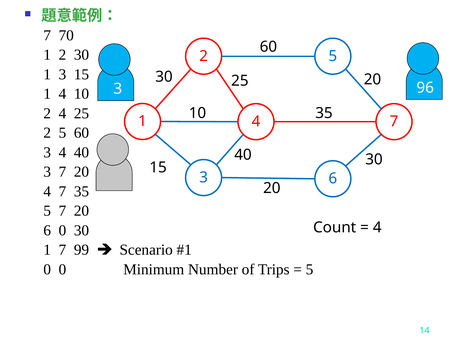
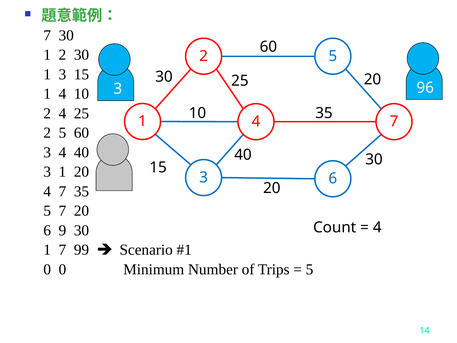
7 70: 70 -> 30 (66, 35)
3 7: 7 -> 1 (62, 172)
6 0: 0 -> 9 (62, 230)
